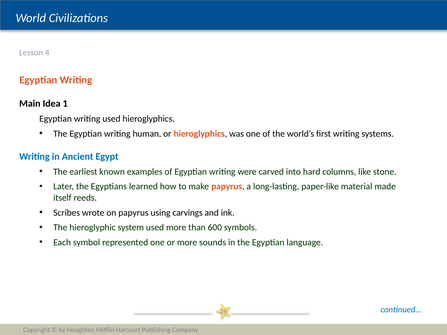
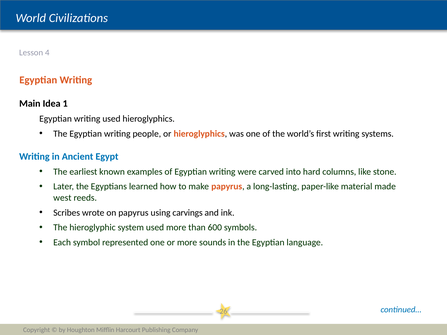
human: human -> people (147, 134)
itself: itself -> west (62, 198)
